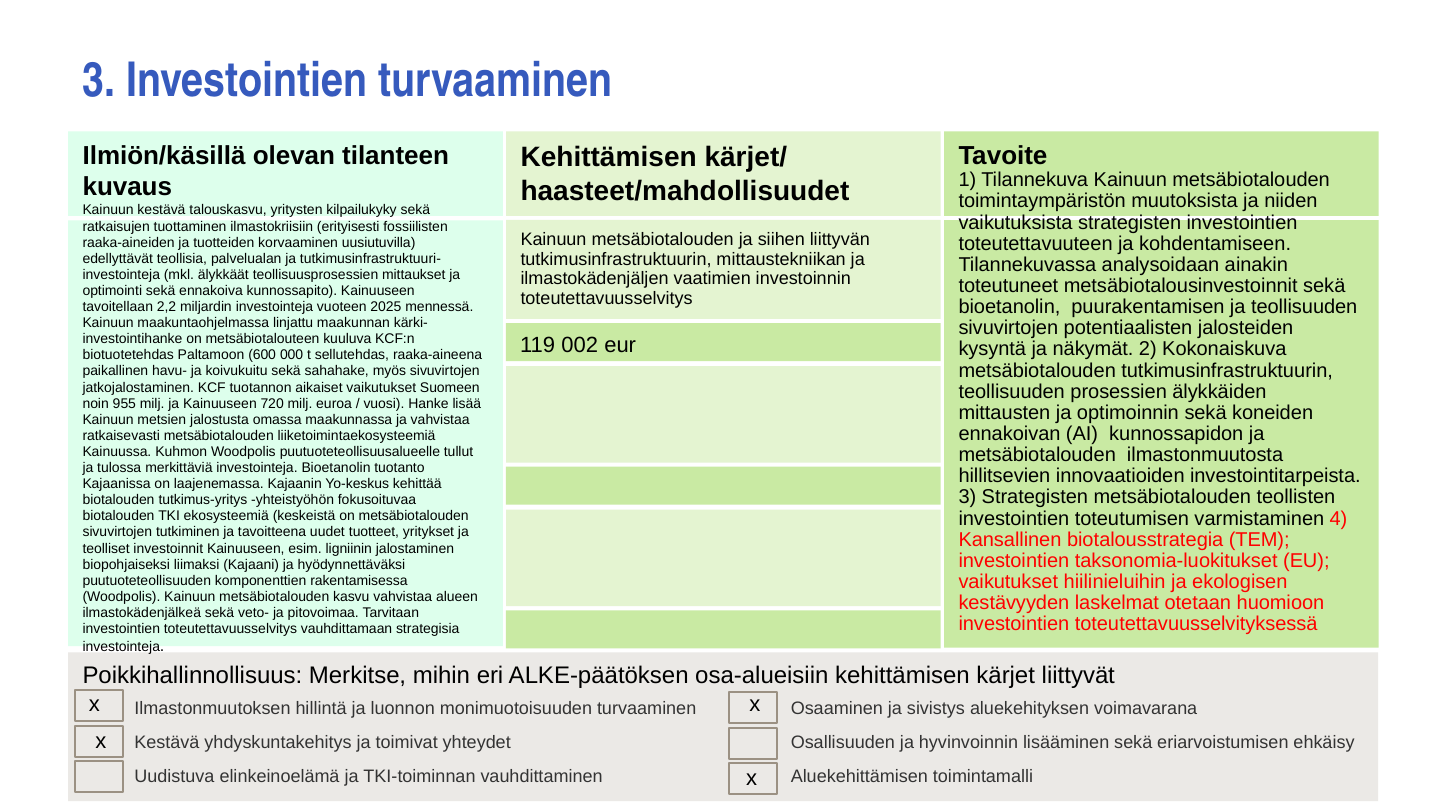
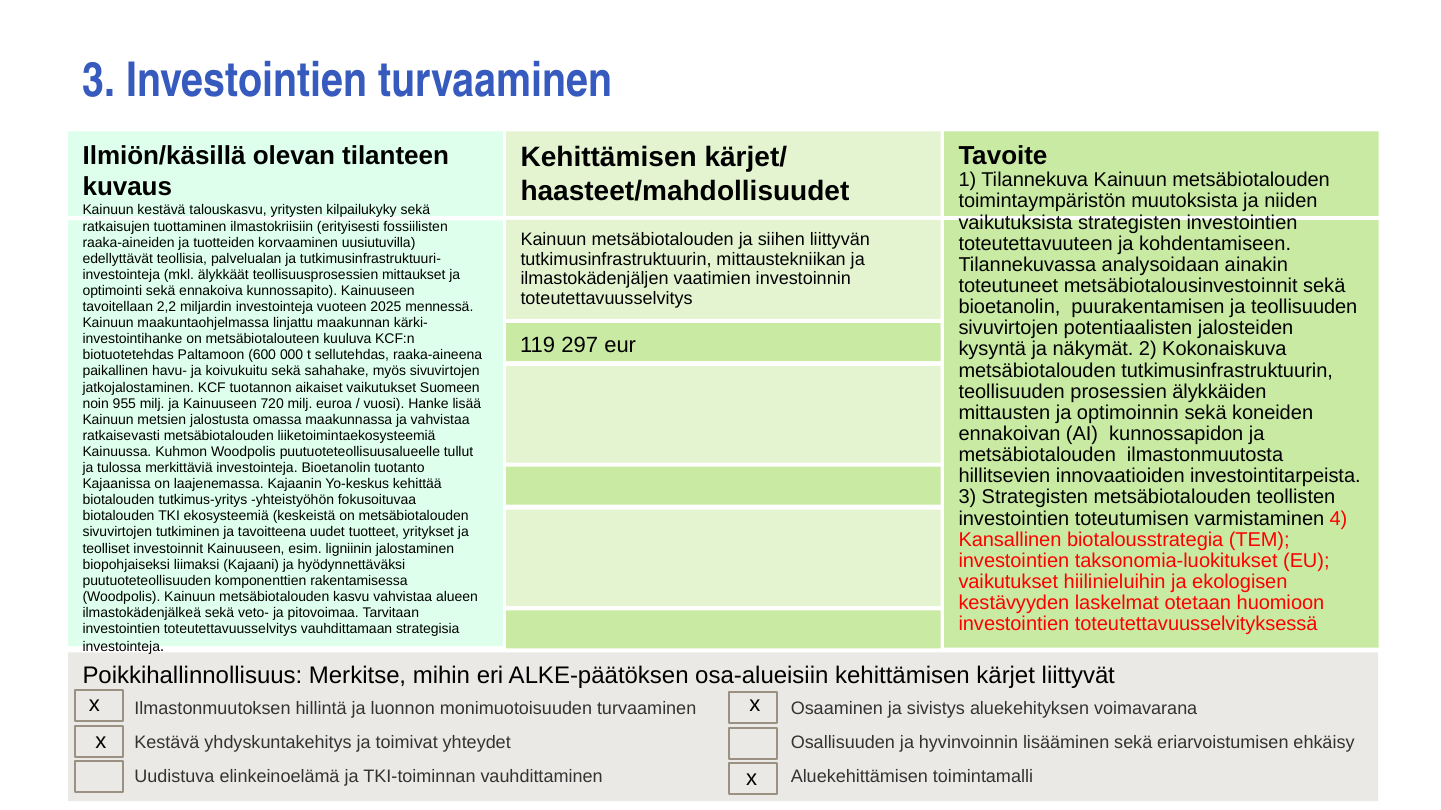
002: 002 -> 297 (580, 345)
